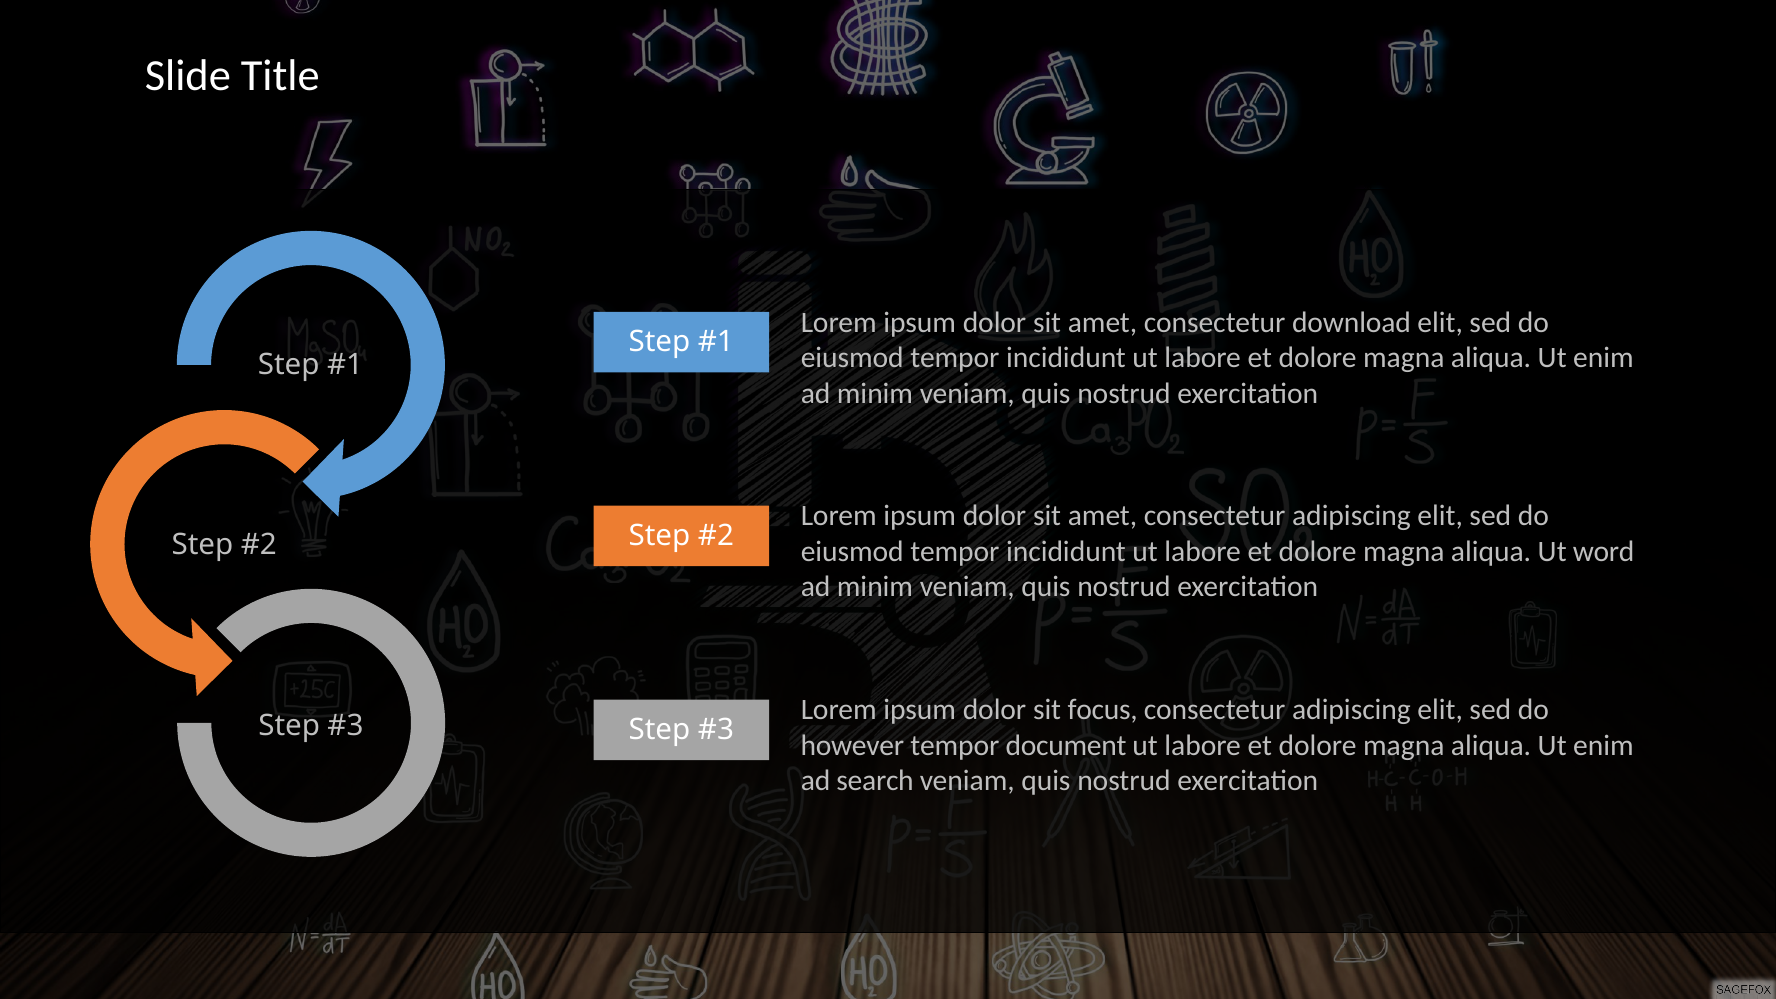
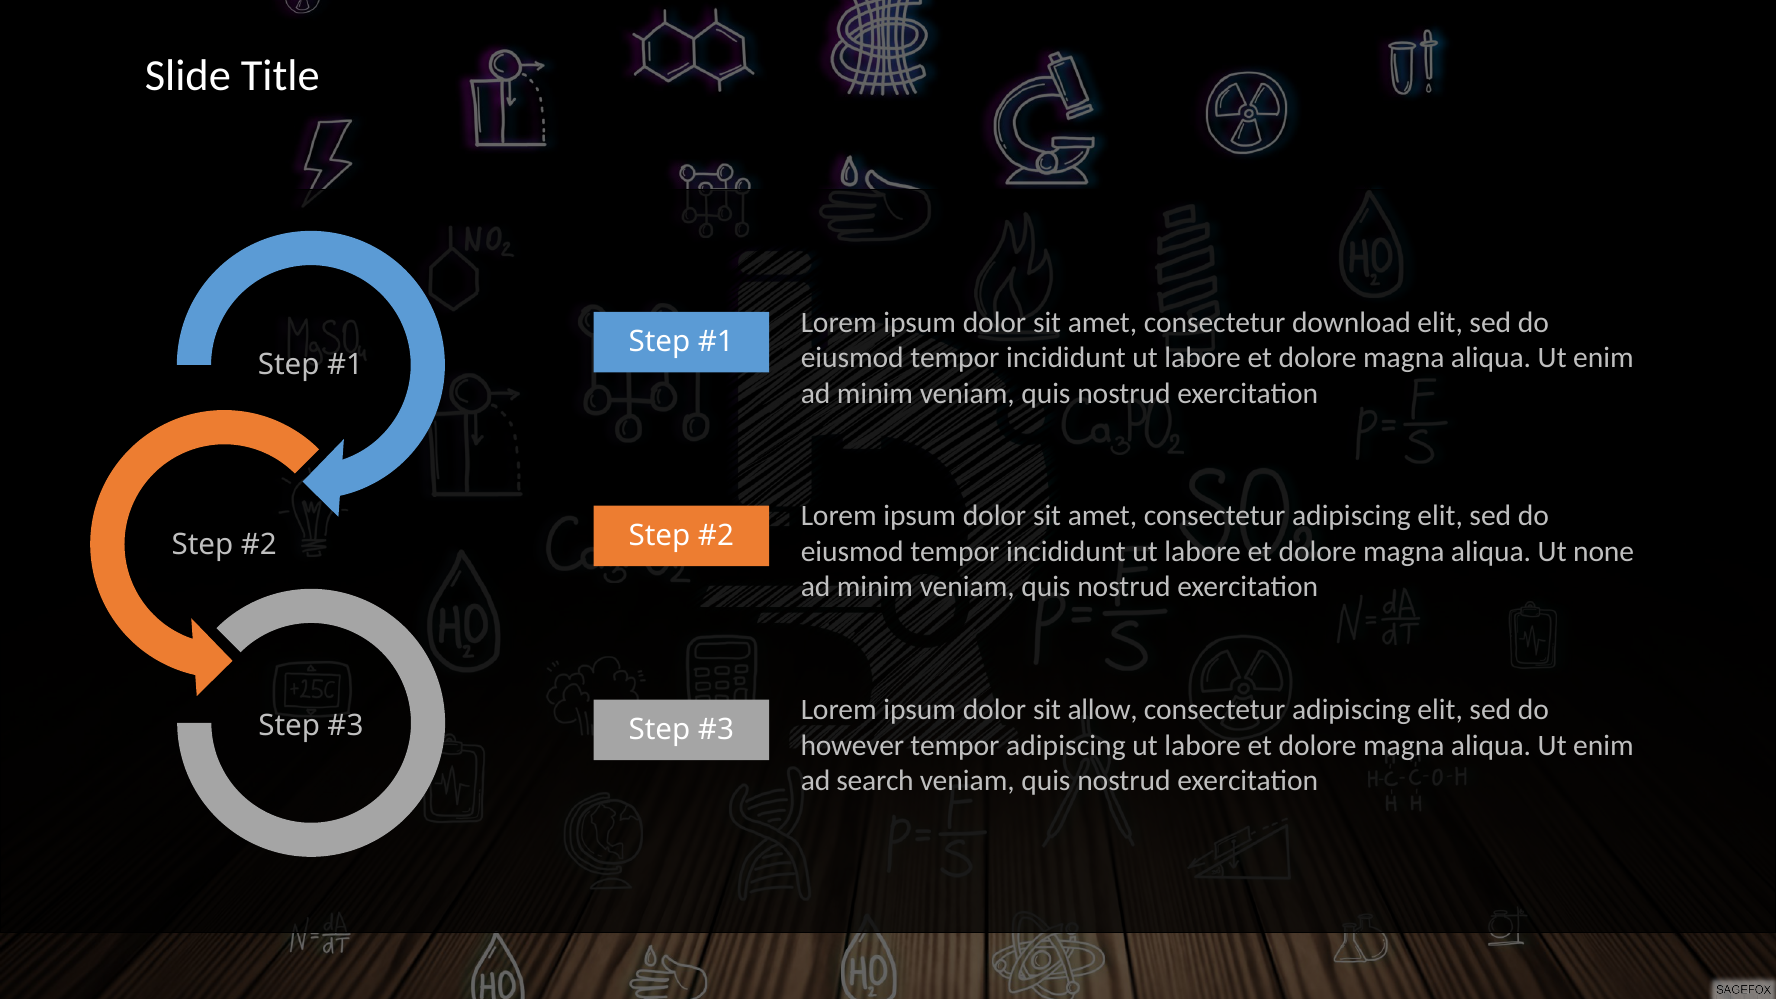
word: word -> none (1604, 552)
focus: focus -> allow (1103, 710)
tempor document: document -> adipiscing (1066, 745)
